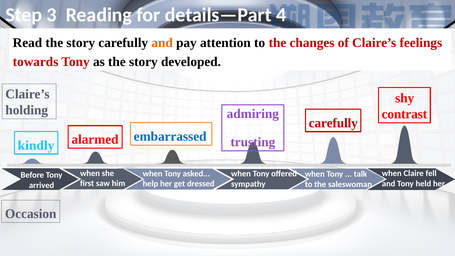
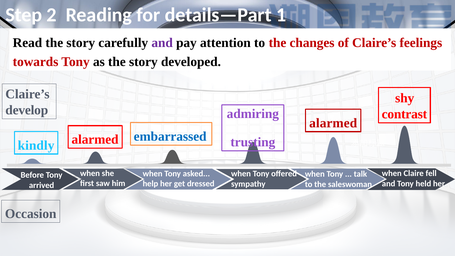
3: 3 -> 2 (52, 15)
4: 4 -> 1 (281, 15)
and colour: orange -> purple (162, 43)
holding: holding -> develop (27, 110)
carefully: carefully -> alarmed (333, 123)
